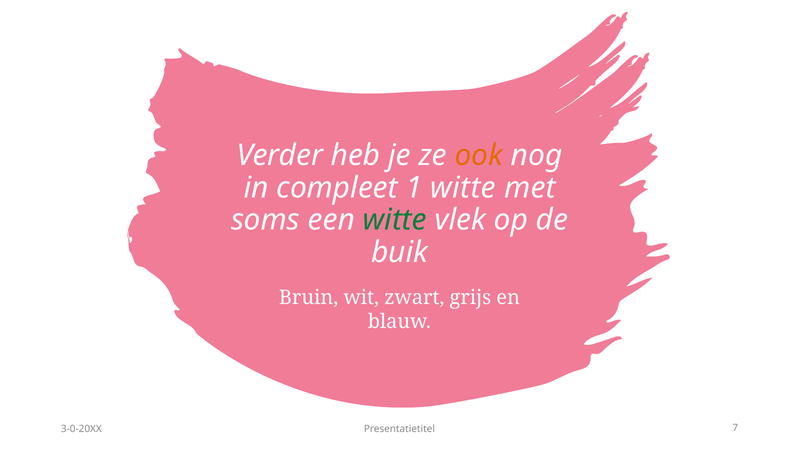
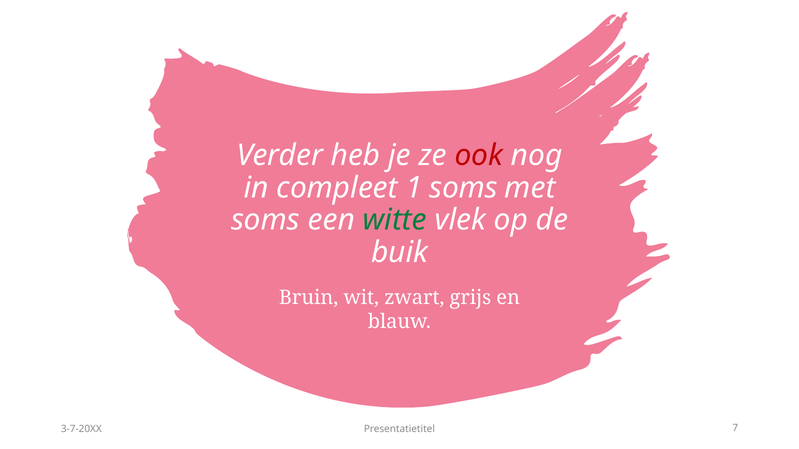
ook colour: orange -> red (479, 156)
1 witte: witte -> soms (463, 188)
3-0-20XX: 3-0-20XX -> 3-7-20XX (81, 429)
